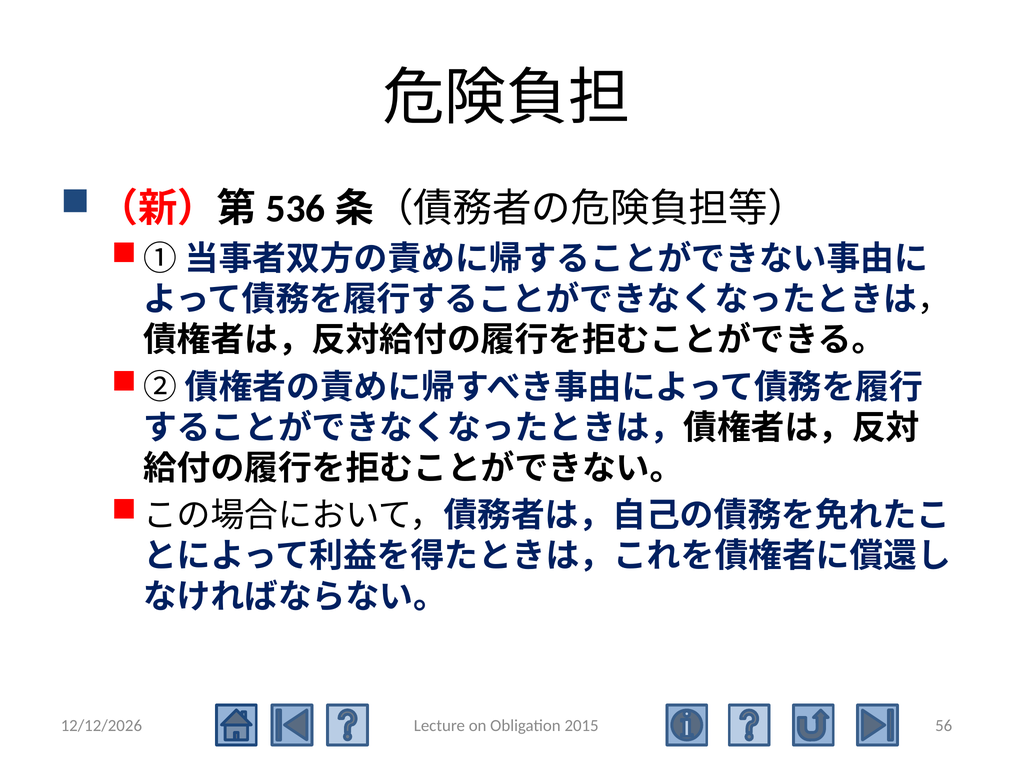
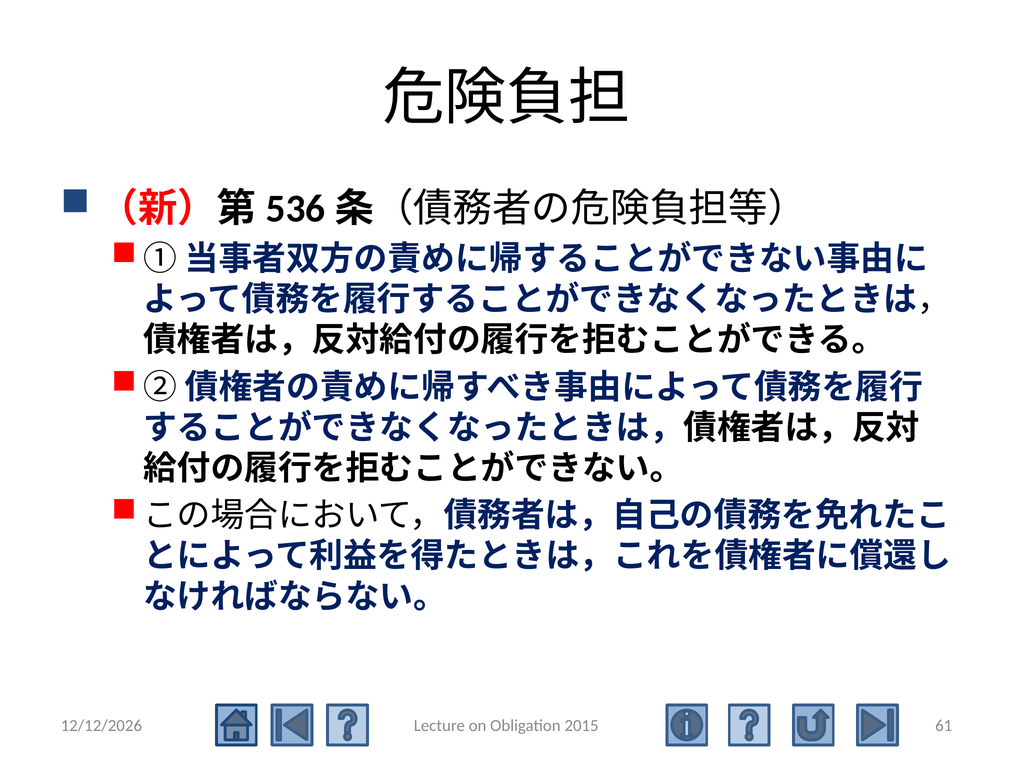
56: 56 -> 61 (944, 725)
